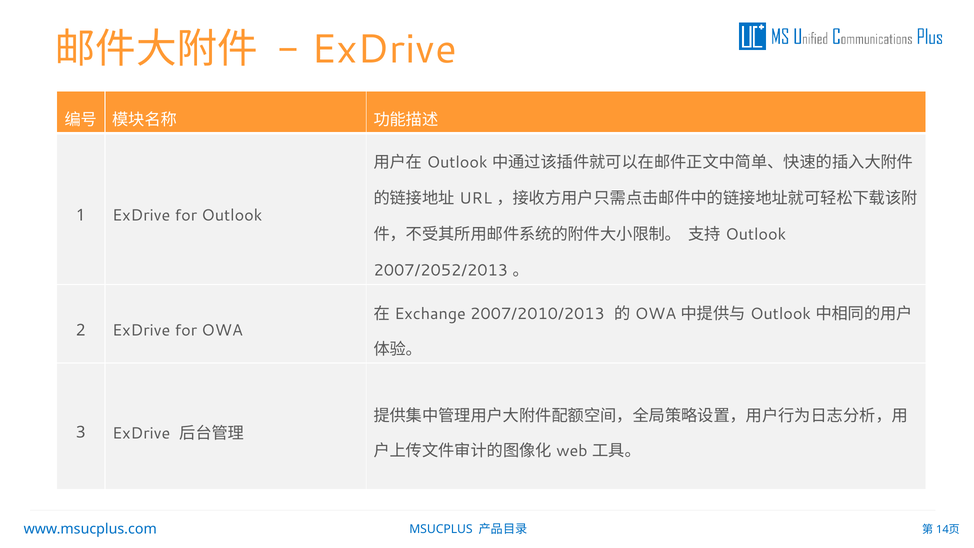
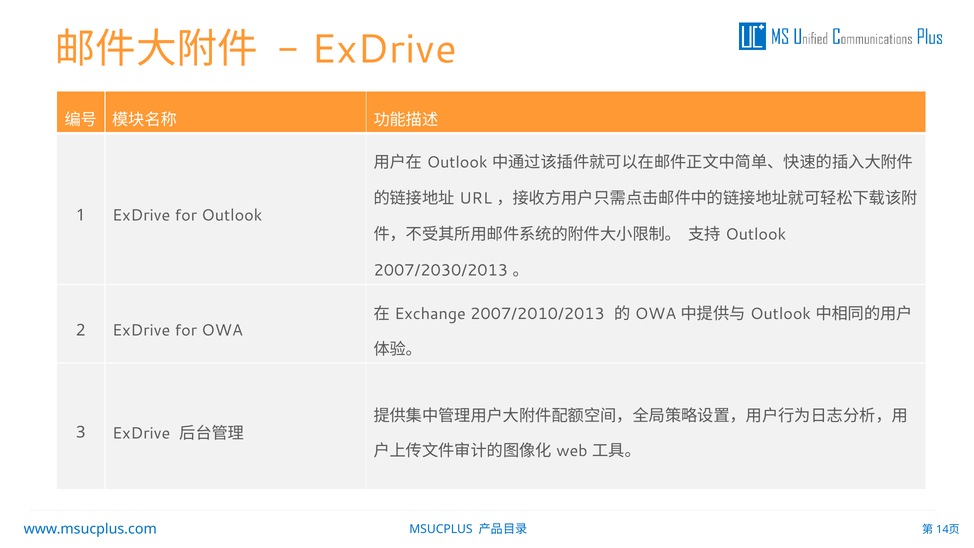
2007/2052/2013: 2007/2052/2013 -> 2007/2030/2013 (441, 270)
